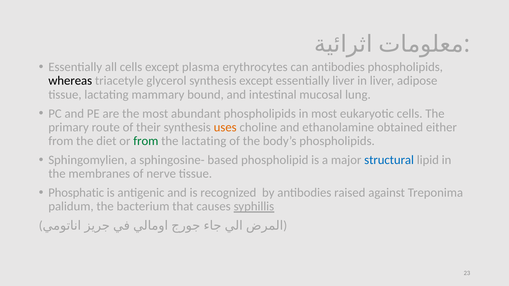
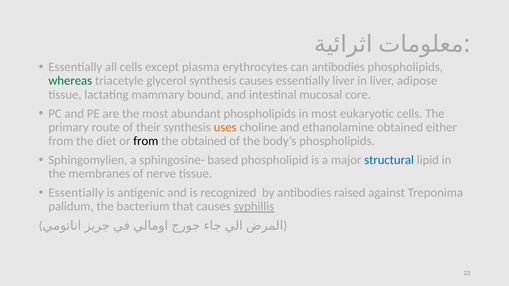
whereas colour: black -> green (70, 81)
synthesis except: except -> causes (256, 81)
lung: lung -> core (358, 95)
from colour: green -> black (146, 141)
the lactating: lactating -> obtained (204, 141)
Phosphatic: Phosphatic -> Essentially (76, 193)
